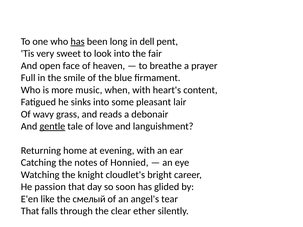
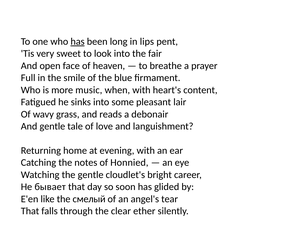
dell: dell -> lips (147, 42)
gentle underline: present -> none (52, 126)
the knight: knight -> gentle (91, 175)
passion: passion -> бывает (50, 187)
